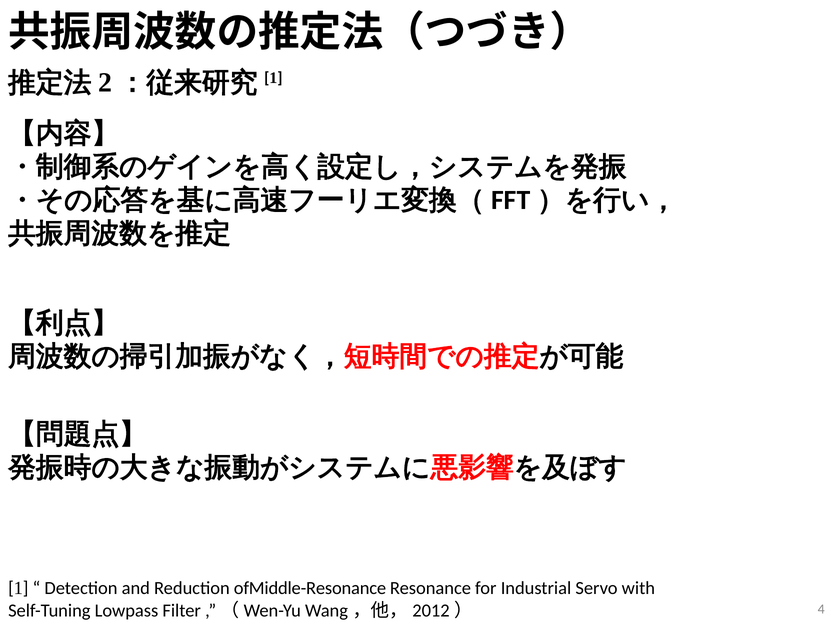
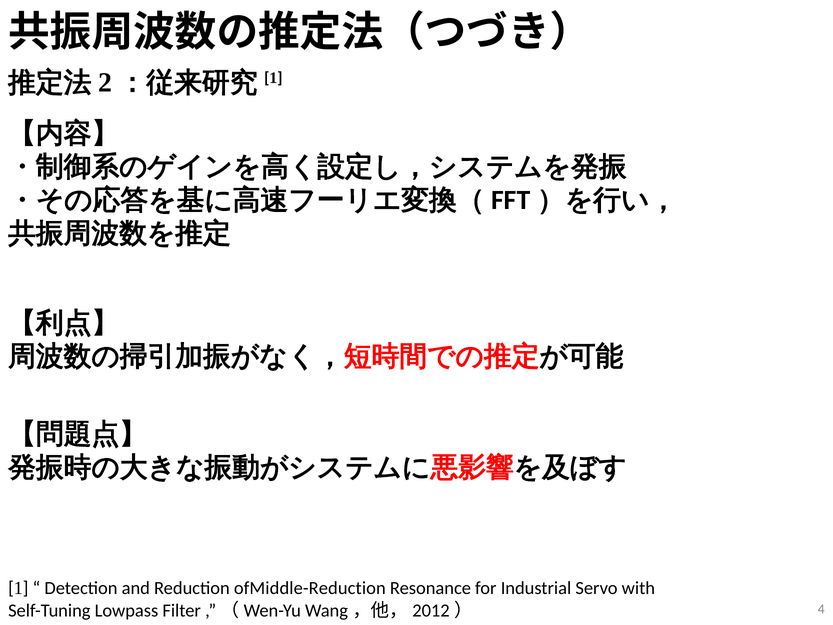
ofMiddle-Resonance: ofMiddle-Resonance -> ofMiddle-Reduction (310, 588)
